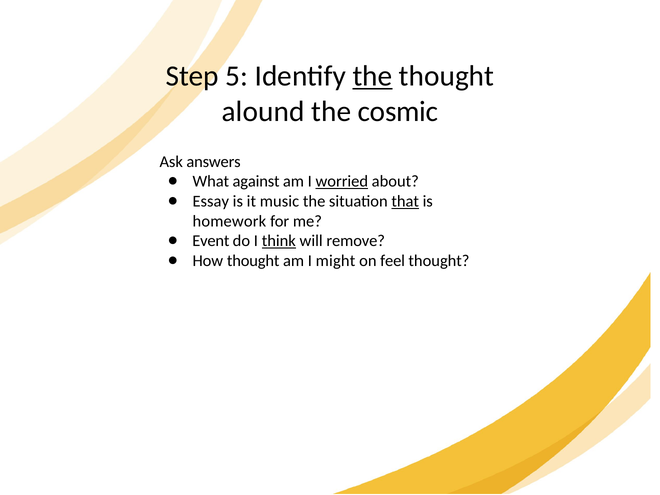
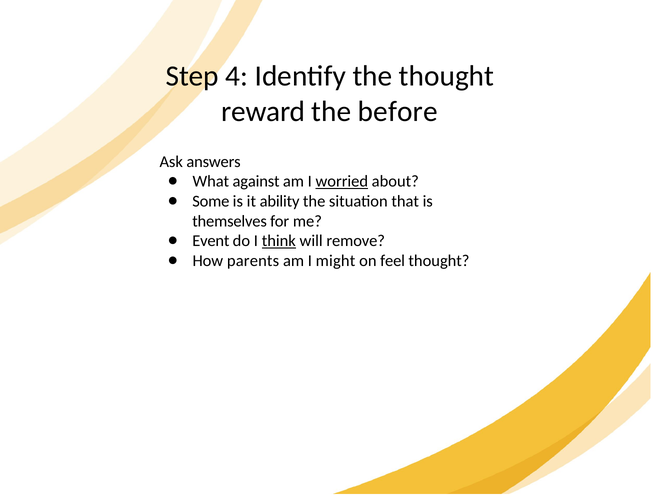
5: 5 -> 4 (237, 76)
the underline: present -> none (372, 76)
alound: alound -> reward (263, 111)
cosmic: cosmic -> before (398, 111)
Essay: Essay -> Some (211, 201)
music: music -> ability (280, 201)
that underline: present -> none (405, 201)
homework: homework -> themselves (230, 221)
How thought: thought -> parents (253, 261)
